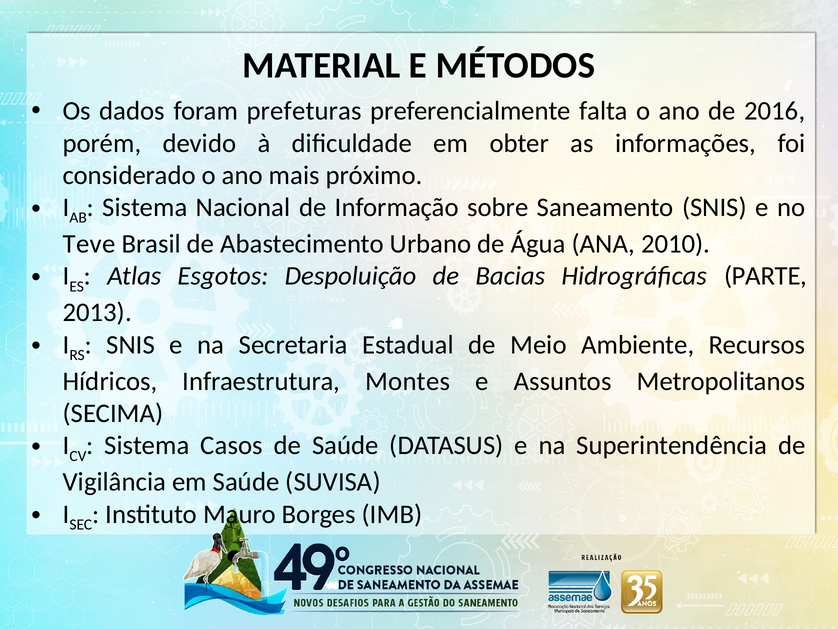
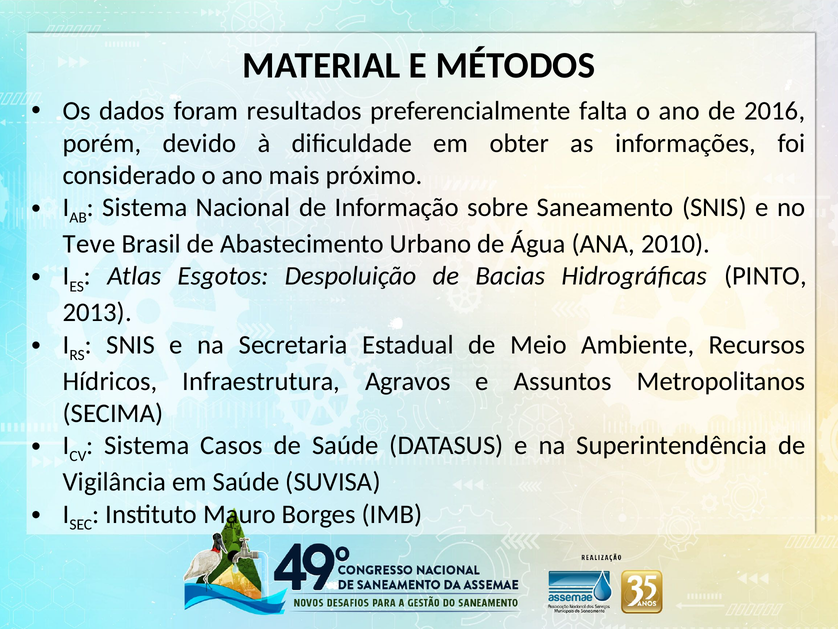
prefeturas: prefeturas -> resultados (304, 111)
PARTE: PARTE -> PINTO (766, 276)
Montes: Montes -> Agravos (408, 381)
